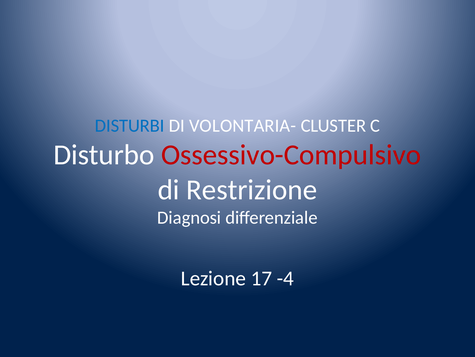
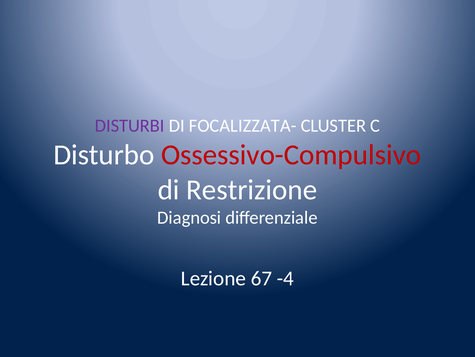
DISTURBI colour: blue -> purple (130, 125)
VOLONTARIA-: VOLONTARIA- -> FOCALIZZATA- (243, 125)
17: 17 -> 67 (261, 278)
